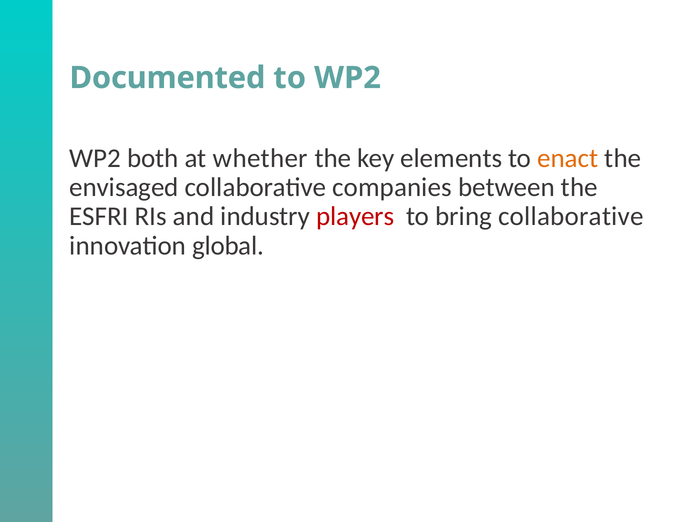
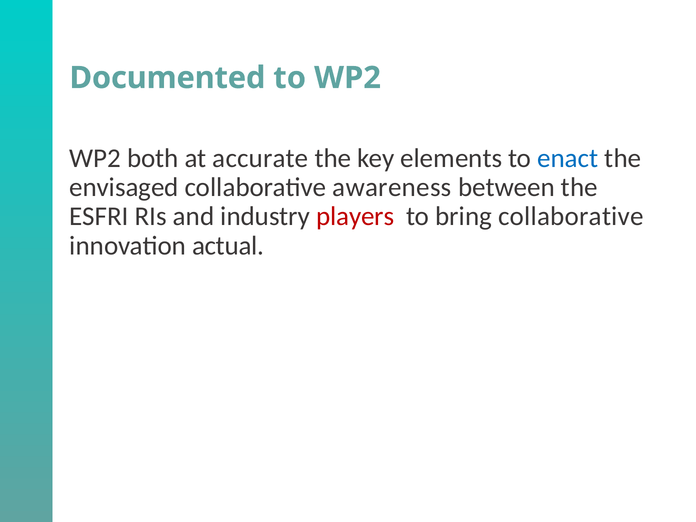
whether: whether -> accurate (260, 158)
enact colour: orange -> blue (568, 158)
companies: companies -> awareness (392, 187)
global: global -> actual (228, 246)
